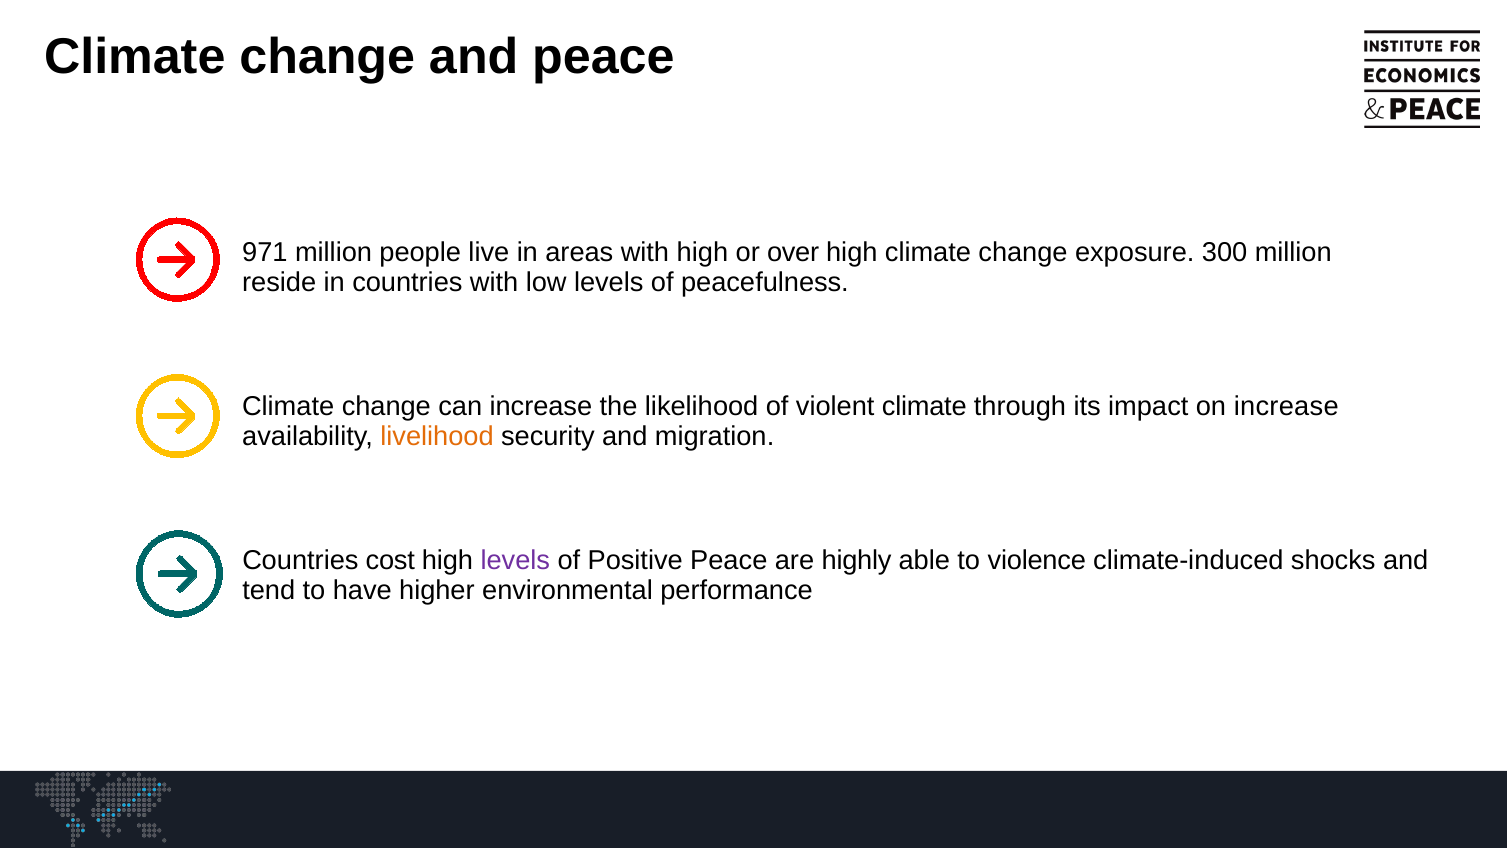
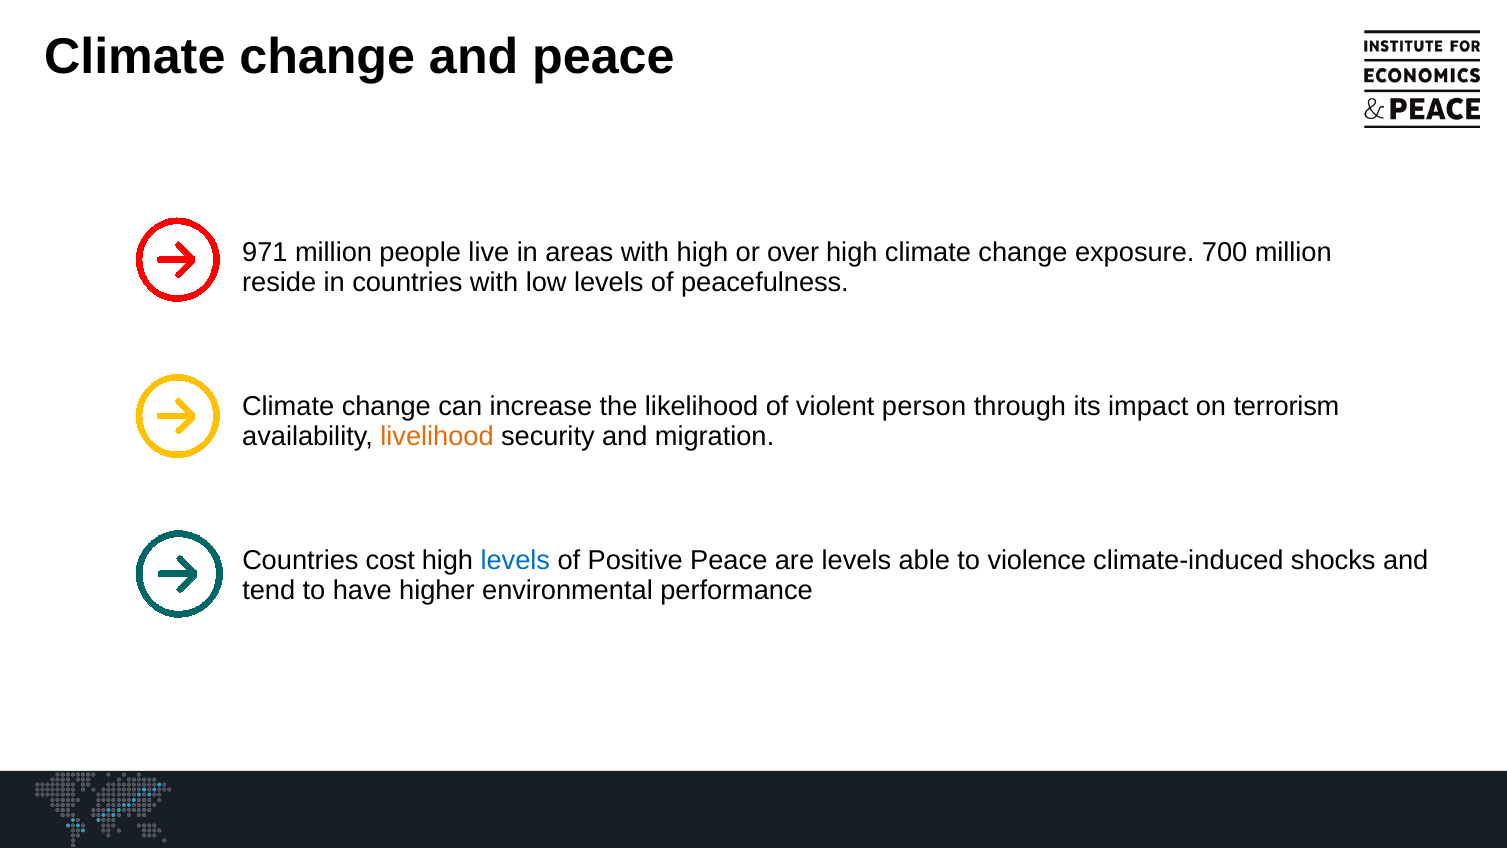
300: 300 -> 700 (1225, 253)
violent climate: climate -> person (924, 407)
on increase: increase -> terrorism (1287, 407)
levels colour: purple -> blue (515, 561)
are highly: highly -> levels (856, 561)
